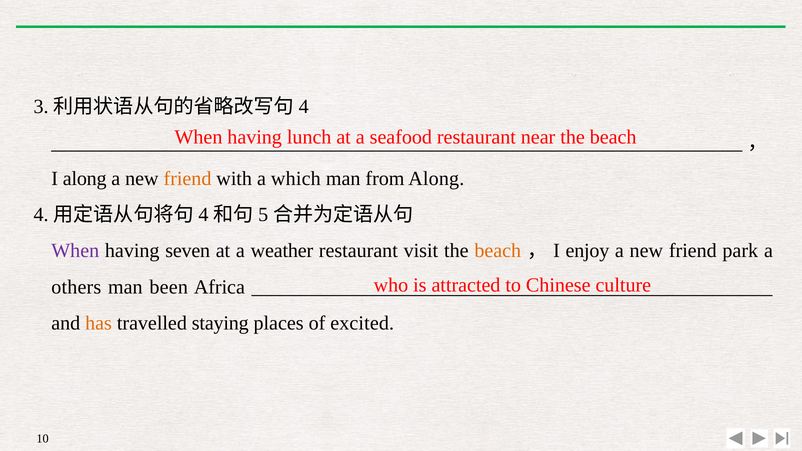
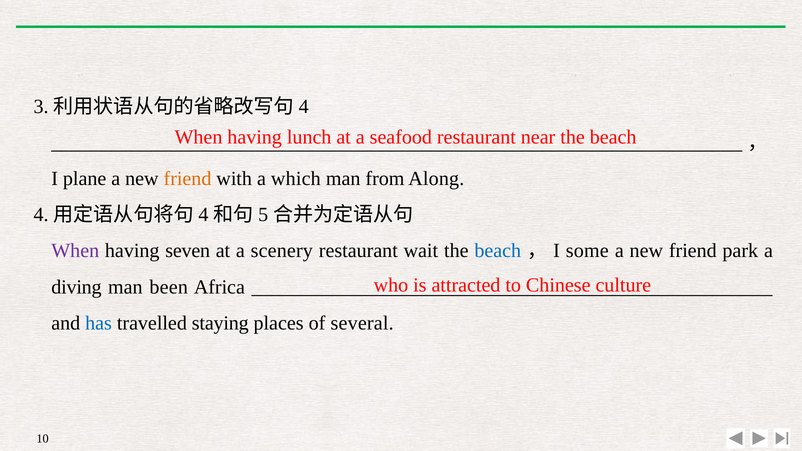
I along: along -> plane (85, 179)
weather: weather -> scenery (282, 251)
visit: visit -> wait (421, 251)
beach colour: orange -> blue (498, 251)
enjoy: enjoy -> some (587, 251)
others: others -> diving (76, 287)
has colour: orange -> blue (99, 323)
excited: excited -> several (362, 323)
